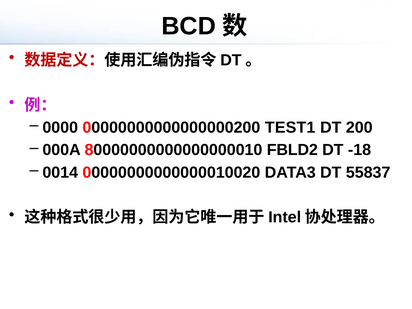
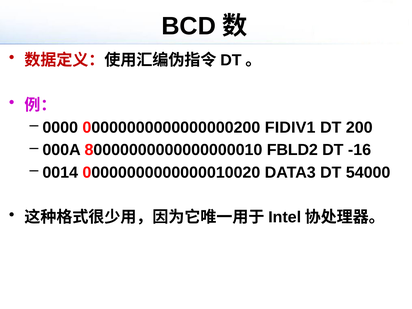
TEST1: TEST1 -> FIDIV1 (290, 128)
-18: -18 -> -16 (360, 150)
55837: 55837 -> 54000 (368, 172)
